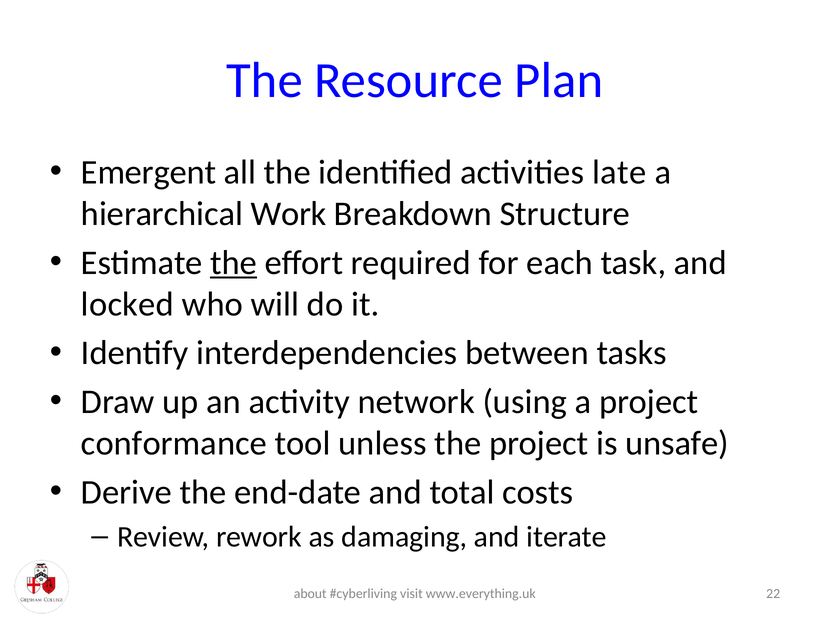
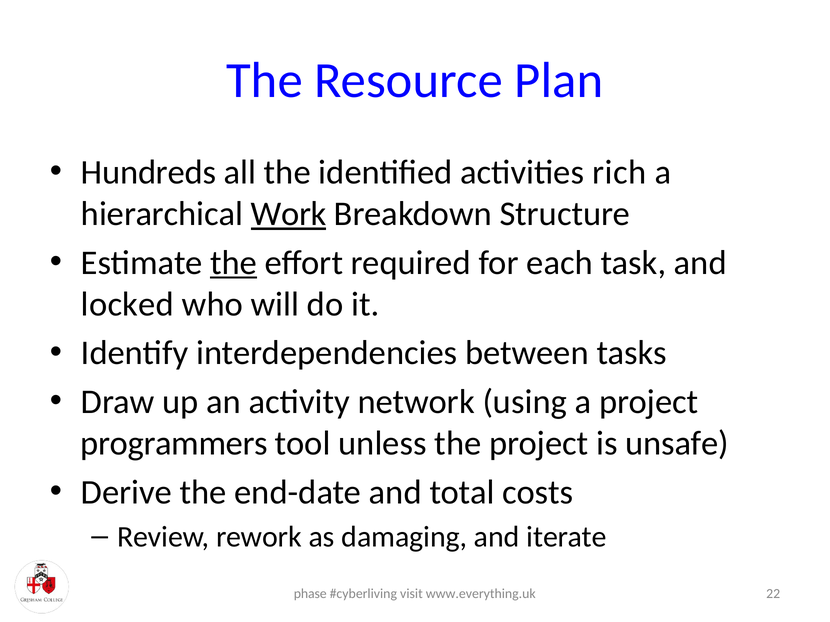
Emergent: Emergent -> Hundreds (149, 173)
late: late -> rich (619, 173)
Work underline: none -> present (289, 214)
conformance: conformance -> programmers (174, 444)
about: about -> phase (310, 594)
